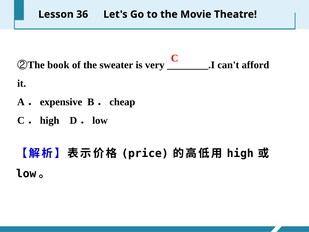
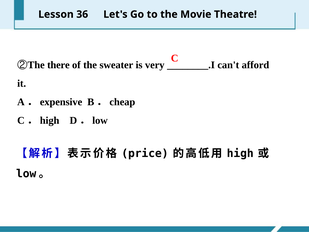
book: book -> there (58, 65)
